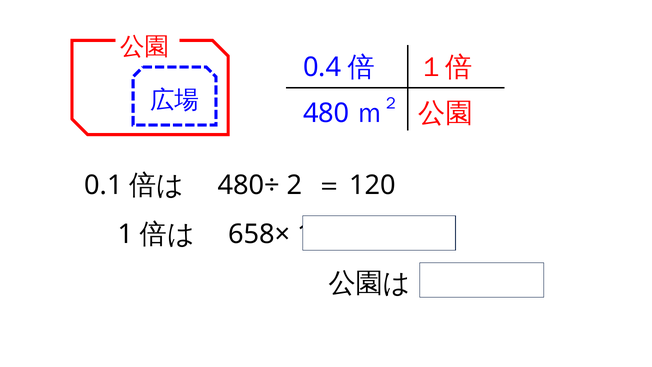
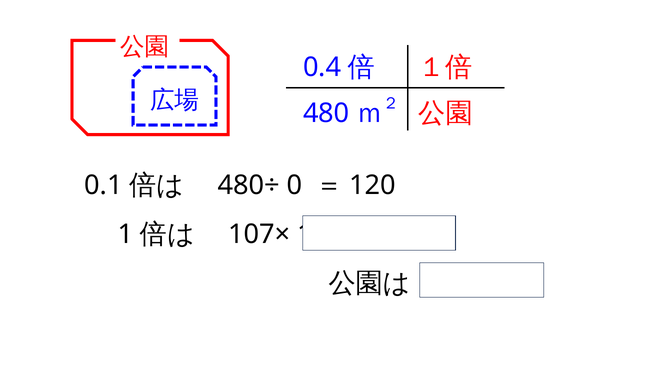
2: 2 -> 0 (294, 185)
658×: 658× -> 107× (259, 234)
